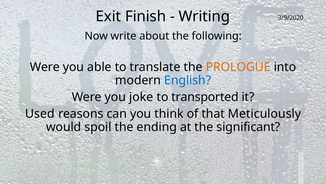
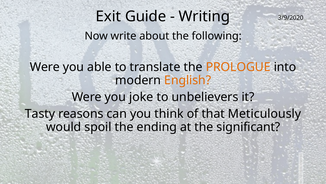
Finish: Finish -> Guide (146, 16)
English colour: blue -> orange (188, 80)
transported: transported -> unbelievers (205, 97)
Used: Used -> Tasty (40, 113)
